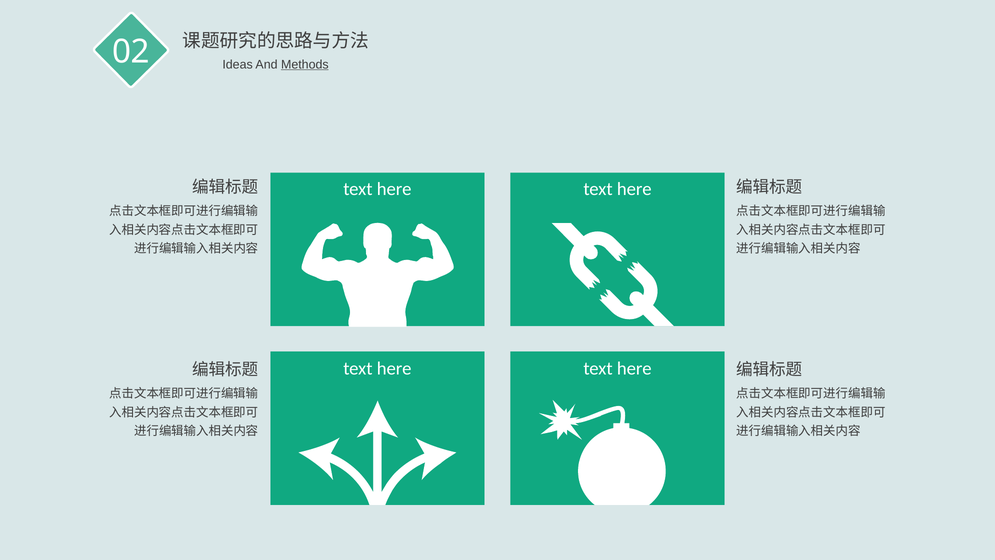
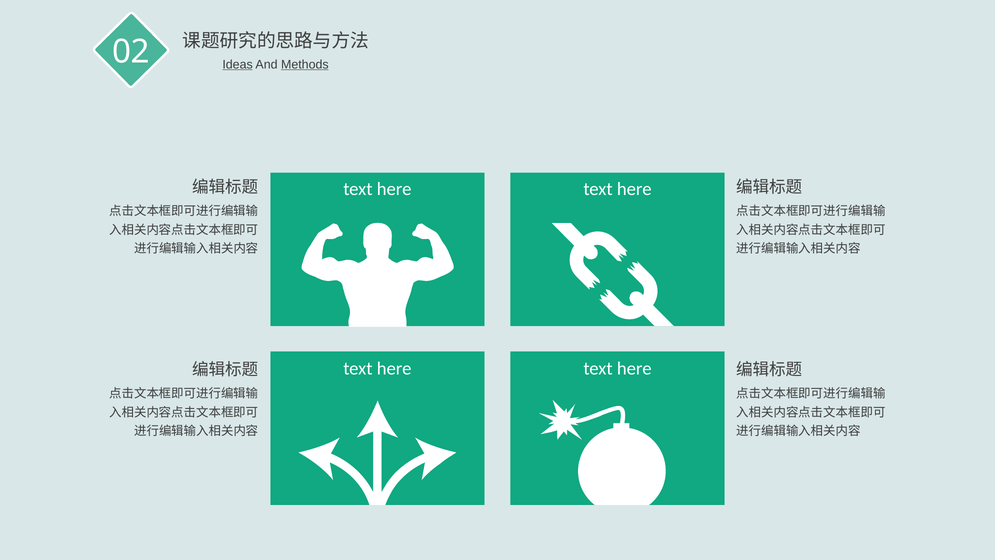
Ideas underline: none -> present (238, 64)
